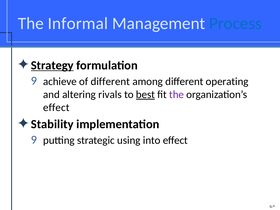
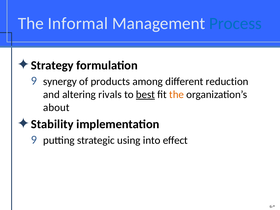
Strategy underline: present -> none (52, 65)
achieve: achieve -> synergy (60, 81)
of different: different -> products (110, 81)
operating: operating -> reduction (227, 81)
the colour: purple -> orange (177, 95)
effect: effect -> about (56, 108)
